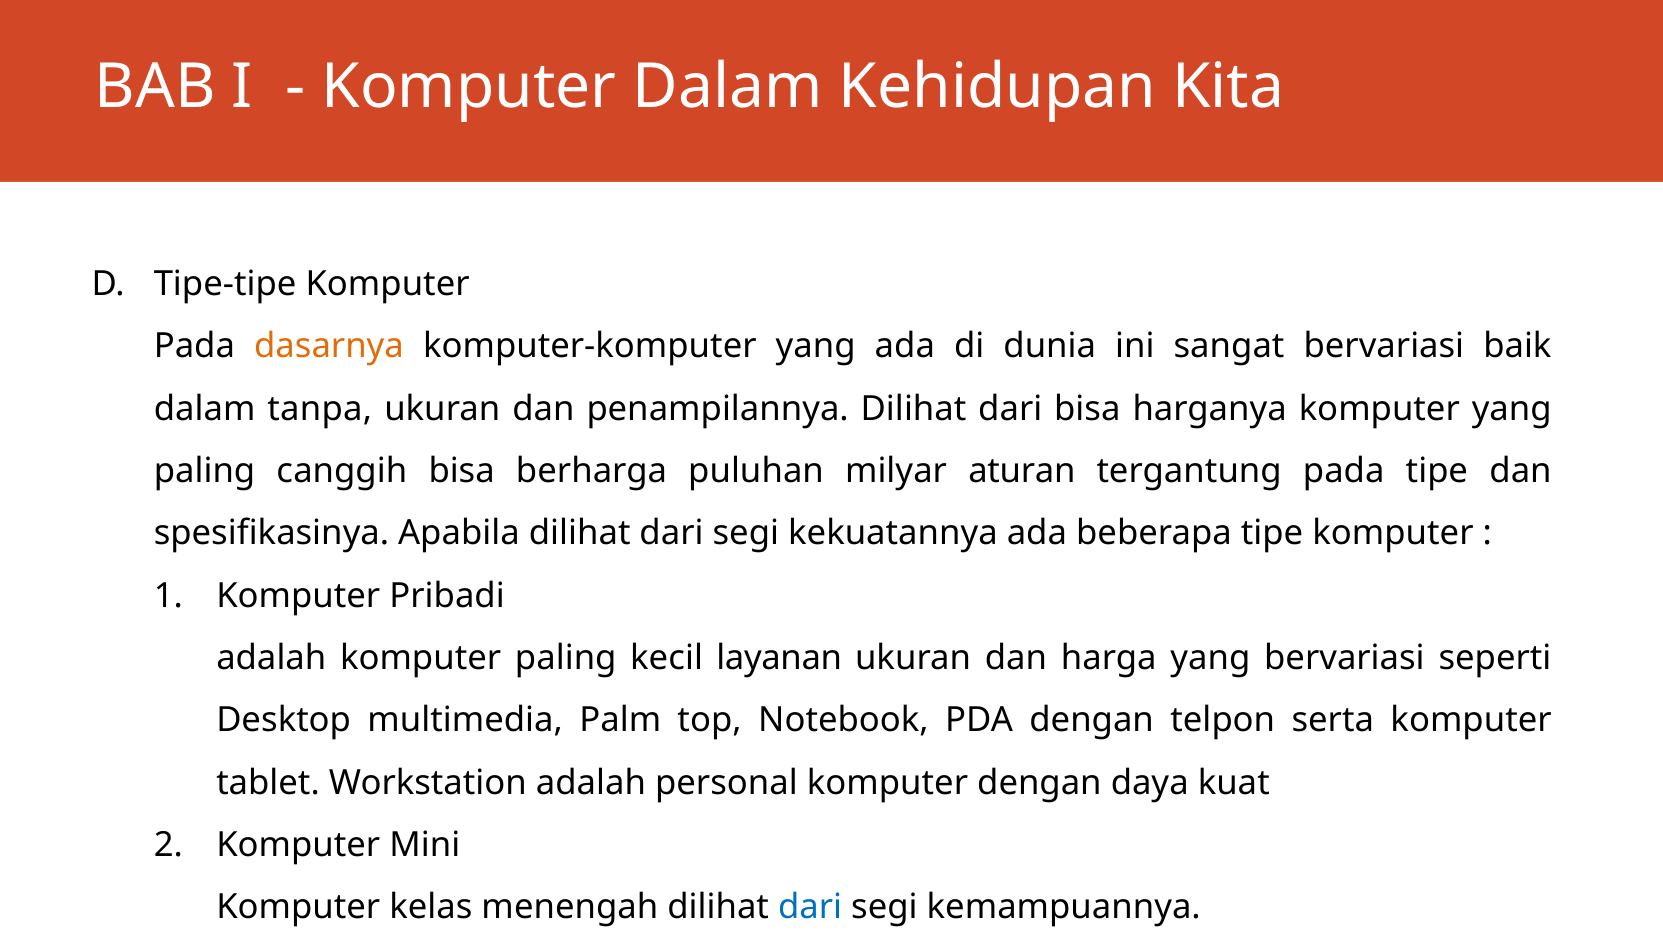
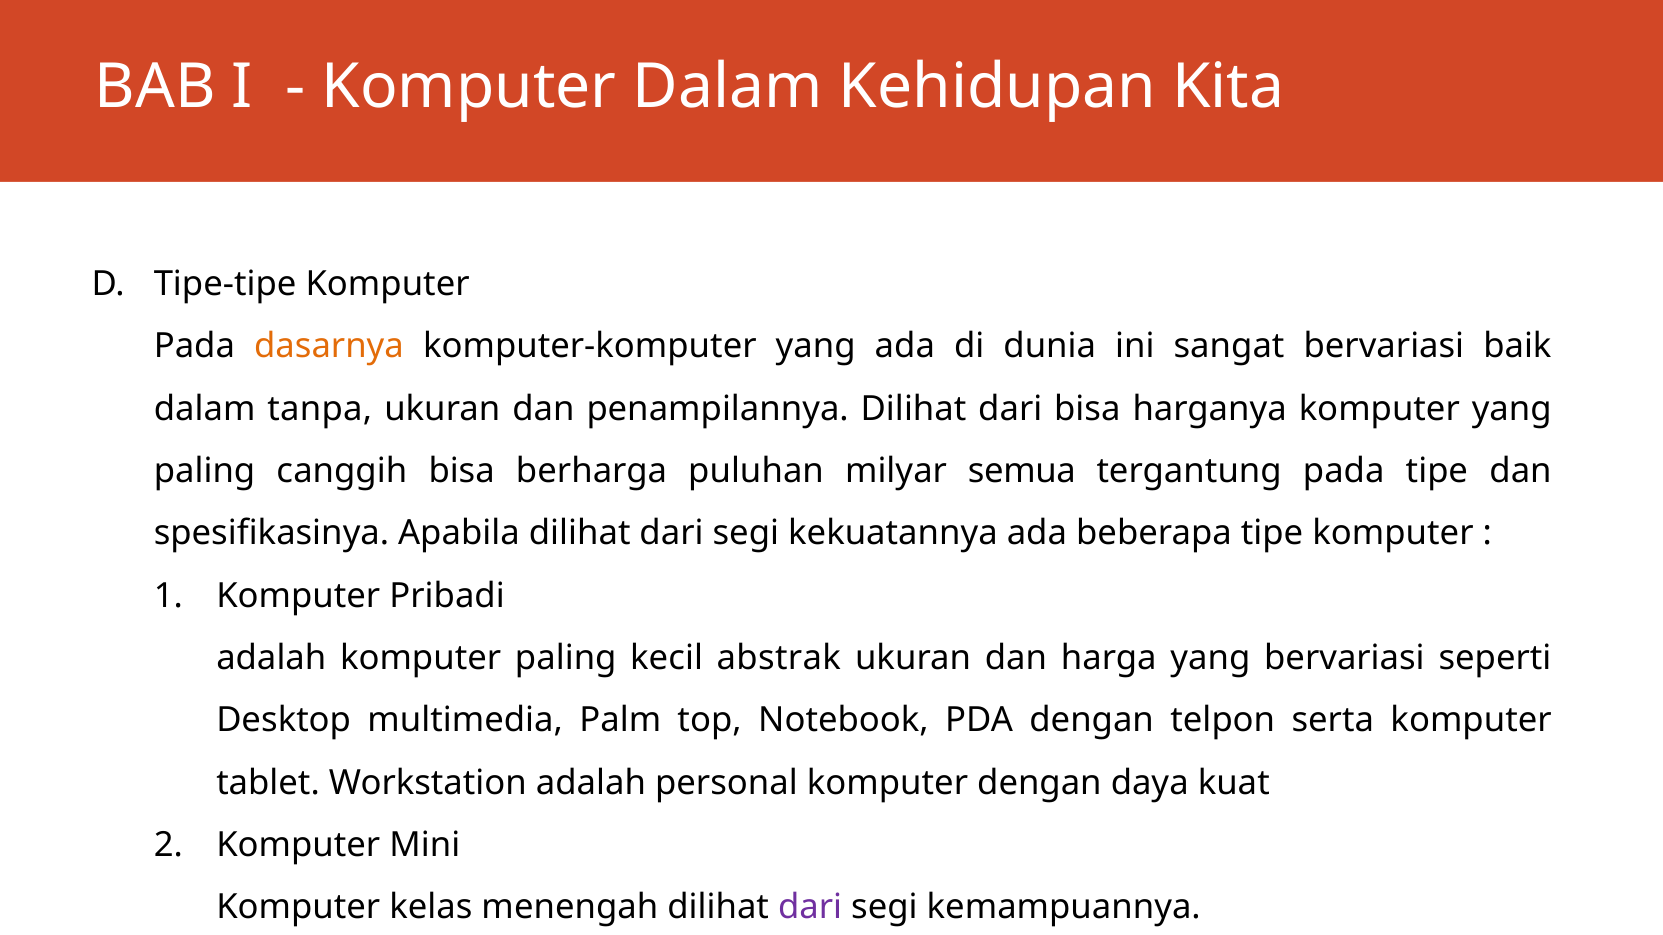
aturan: aturan -> semua (1022, 471)
layanan: layanan -> abstrak (779, 658)
dari colour: blue -> purple (810, 908)
